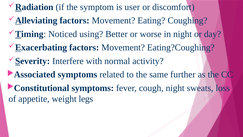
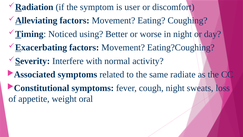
further: further -> radiate (183, 74)
legs: legs -> oral (86, 99)
